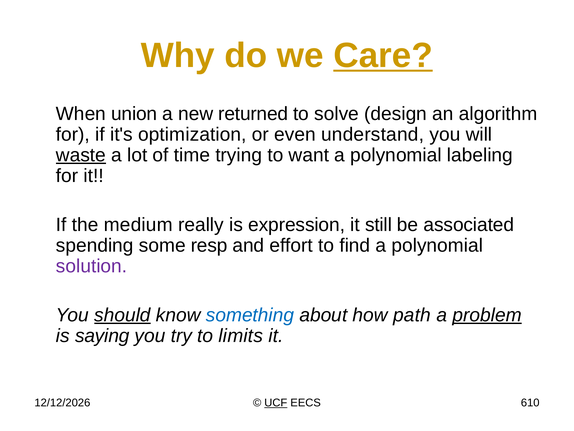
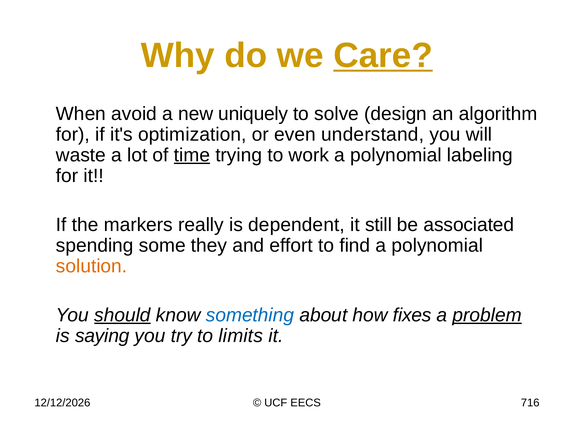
union: union -> avoid (134, 114)
returned: returned -> uniquely (253, 114)
waste underline: present -> none (81, 155)
time underline: none -> present (192, 155)
want: want -> work (309, 155)
medium: medium -> markers (138, 224)
expression: expression -> dependent (297, 224)
resp: resp -> they (209, 245)
solution colour: purple -> orange (92, 266)
path: path -> fixes (412, 315)
UCF underline: present -> none (276, 402)
610: 610 -> 716 (530, 402)
